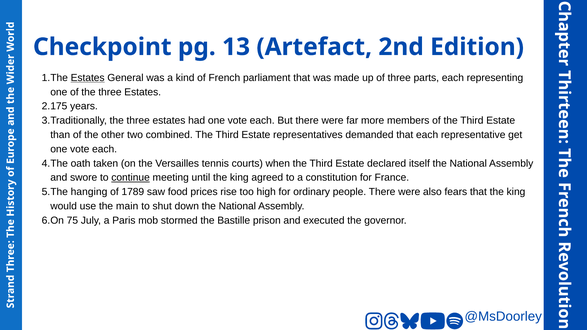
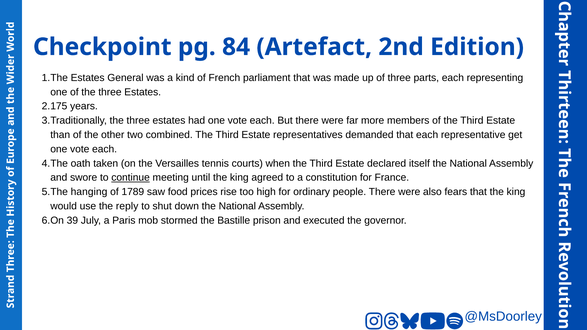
13: 13 -> 84 (236, 47)
Estates underline: present -> none (88, 78)
main: main -> reply (127, 206)
75: 75 -> 39 (72, 220)
